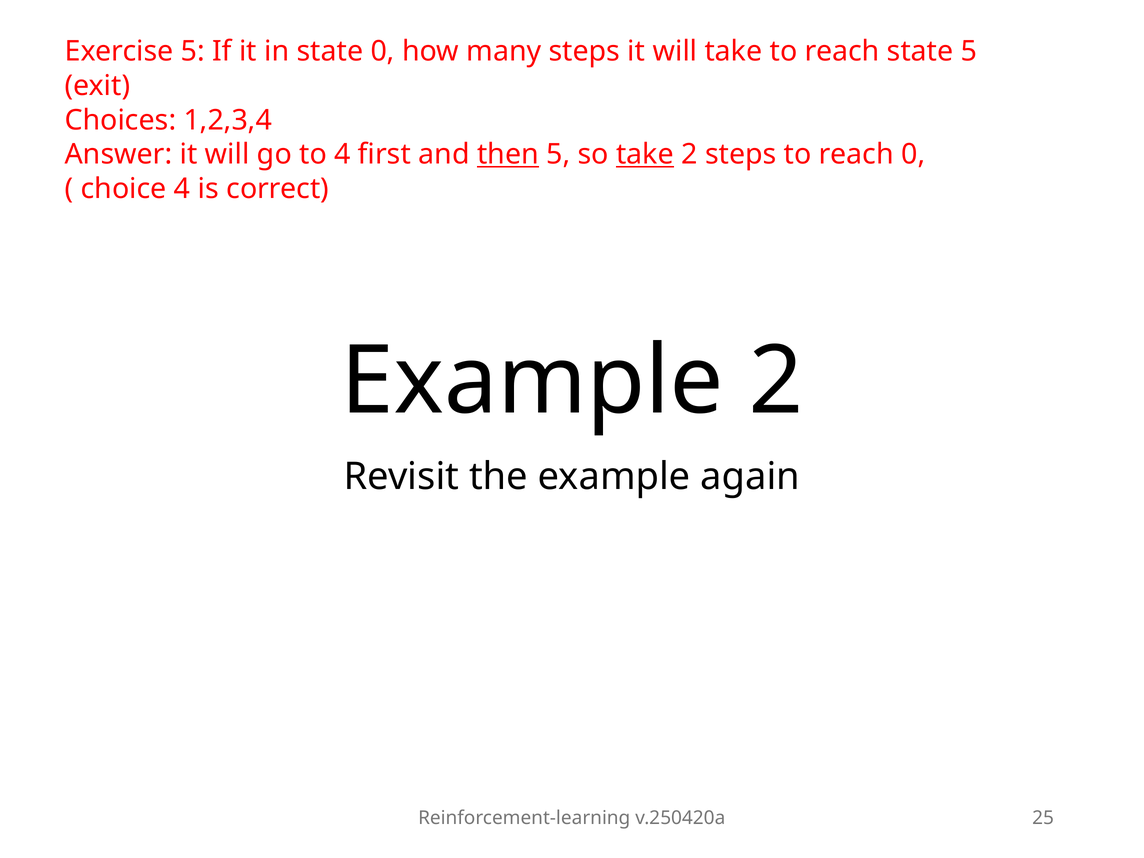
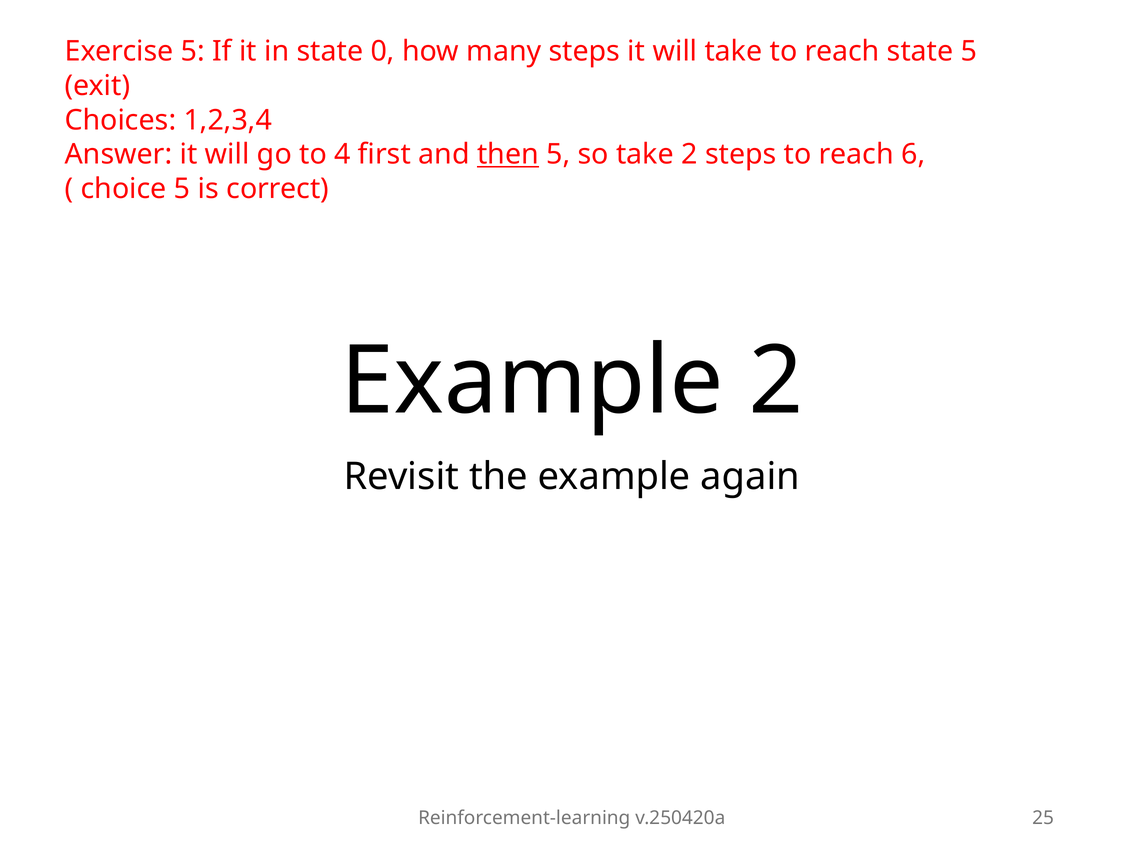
take underline: present -> none (645, 154)
reach 0: 0 -> 6 (913, 154)
choice 4: 4 -> 5 (182, 189)
